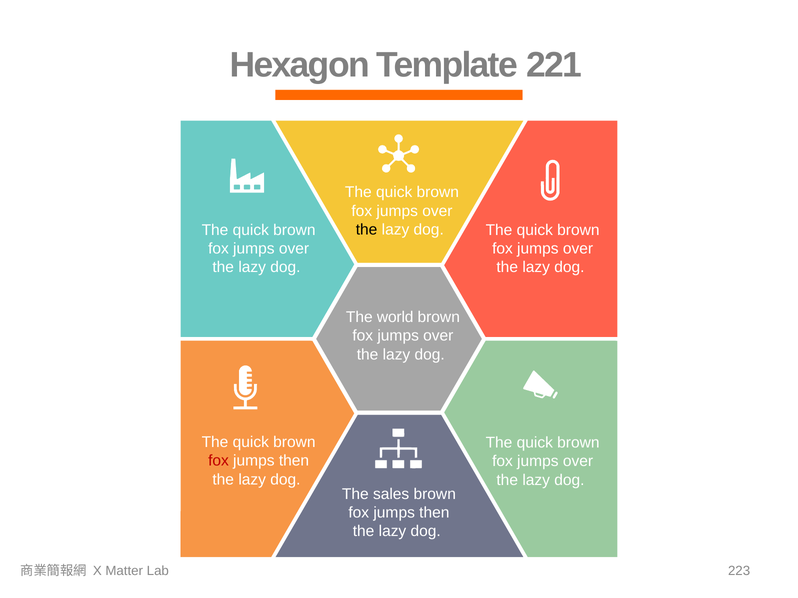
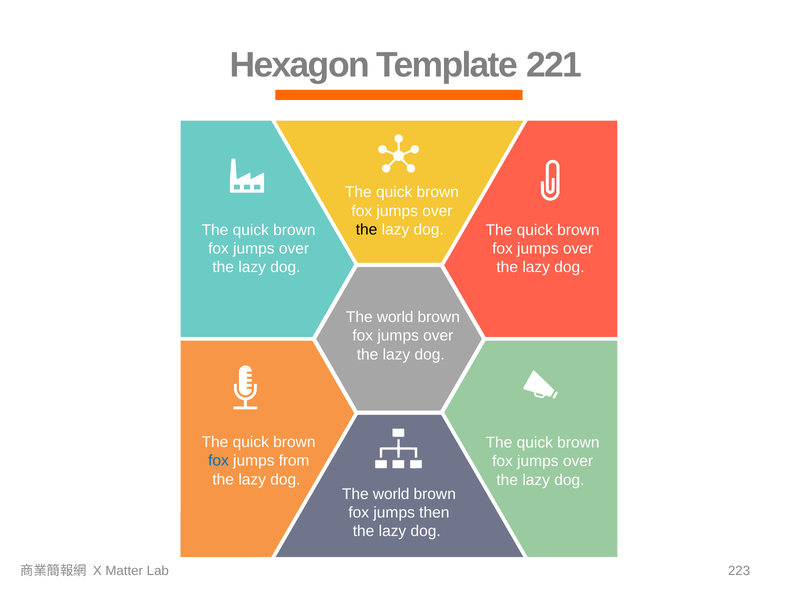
fox colour: red -> blue (218, 461)
then: then -> from (294, 461)
sales: sales -> world (391, 494)
